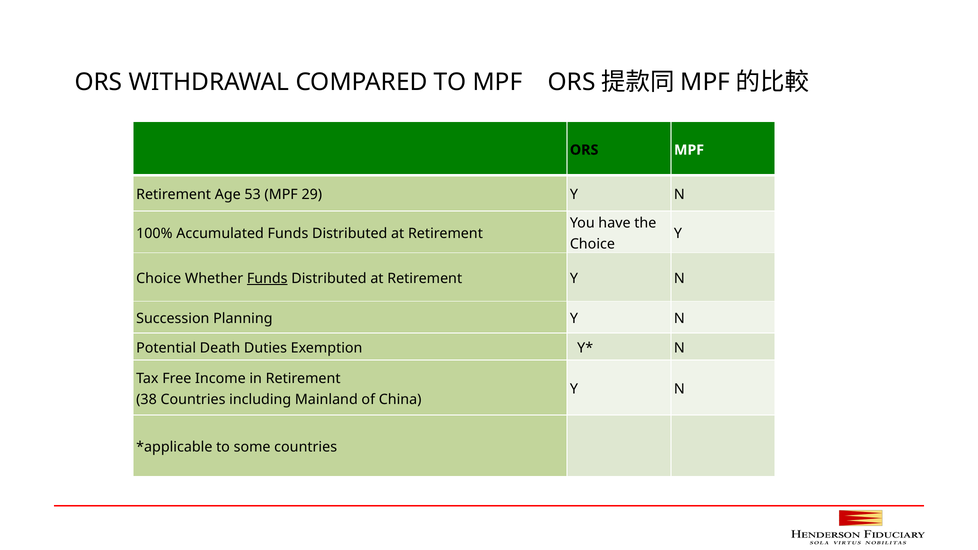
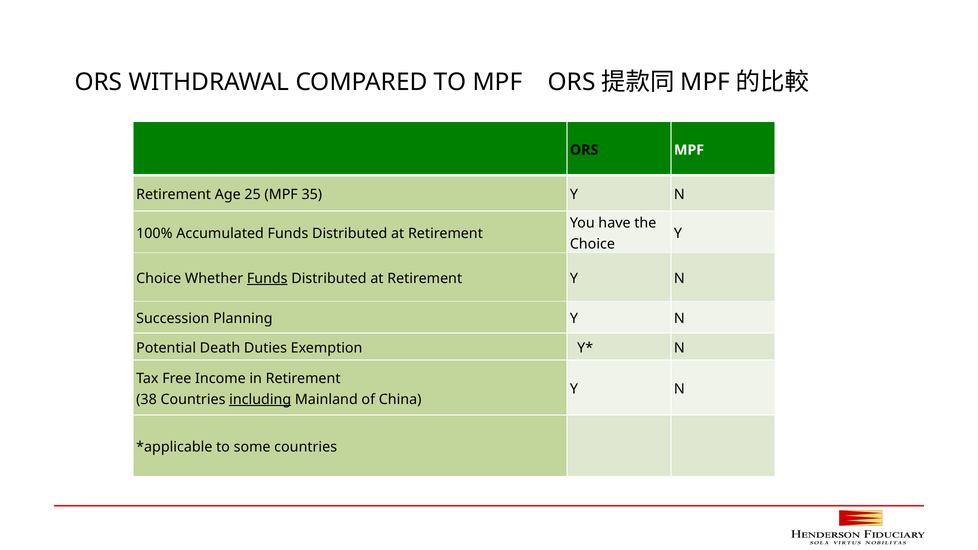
53: 53 -> 25 (253, 195)
29: 29 -> 35 (312, 195)
including underline: none -> present (260, 399)
